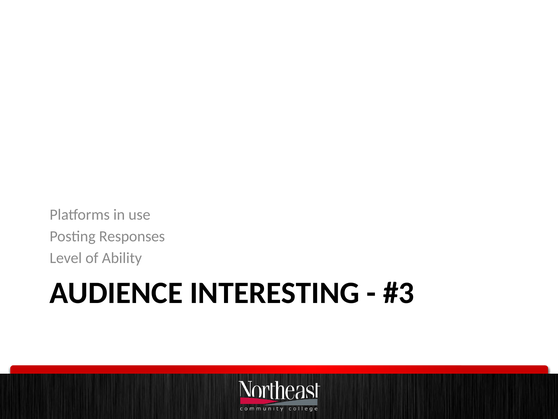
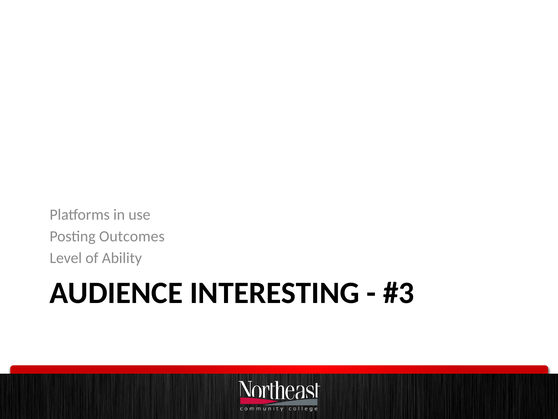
Responses: Responses -> Outcomes (132, 236)
